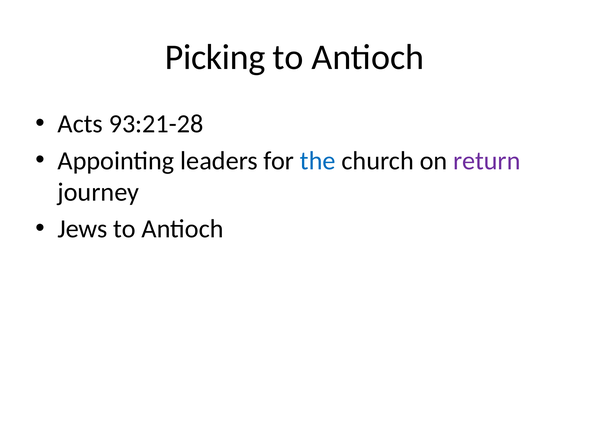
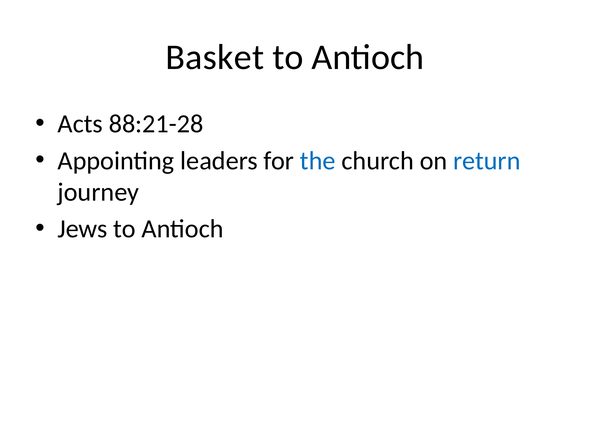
Picking: Picking -> Basket (215, 57)
93:21-28: 93:21-28 -> 88:21-28 (156, 124)
return colour: purple -> blue (487, 160)
